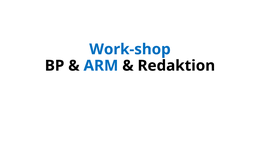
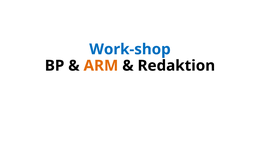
ARM colour: blue -> orange (101, 66)
